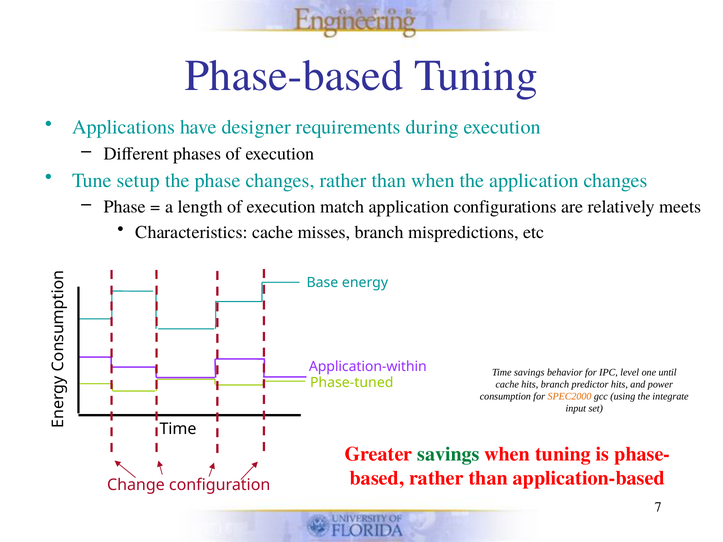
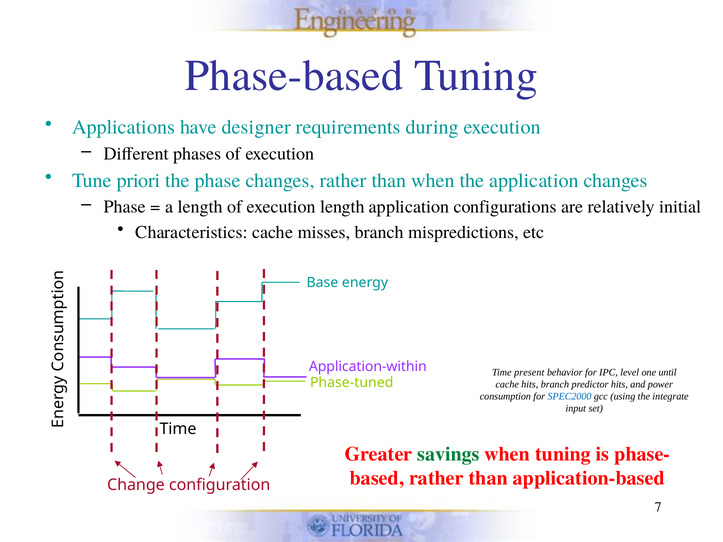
setup: setup -> priori (139, 181)
execution match: match -> length (342, 207)
meets: meets -> initial (680, 207)
Time savings: savings -> present (529, 373)
SPEC2000 colour: orange -> blue (570, 397)
